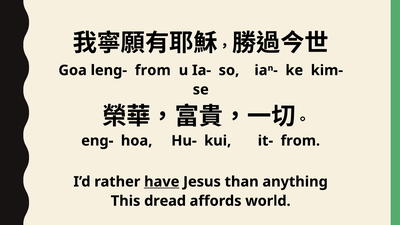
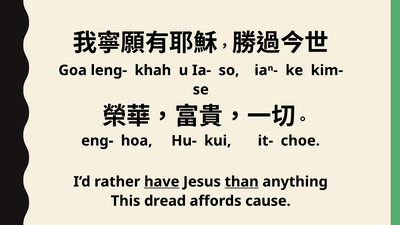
leng- from: from -> khah (153, 70)
it- from: from -> choe (300, 141)
than underline: none -> present (242, 182)
world: world -> cause (268, 201)
